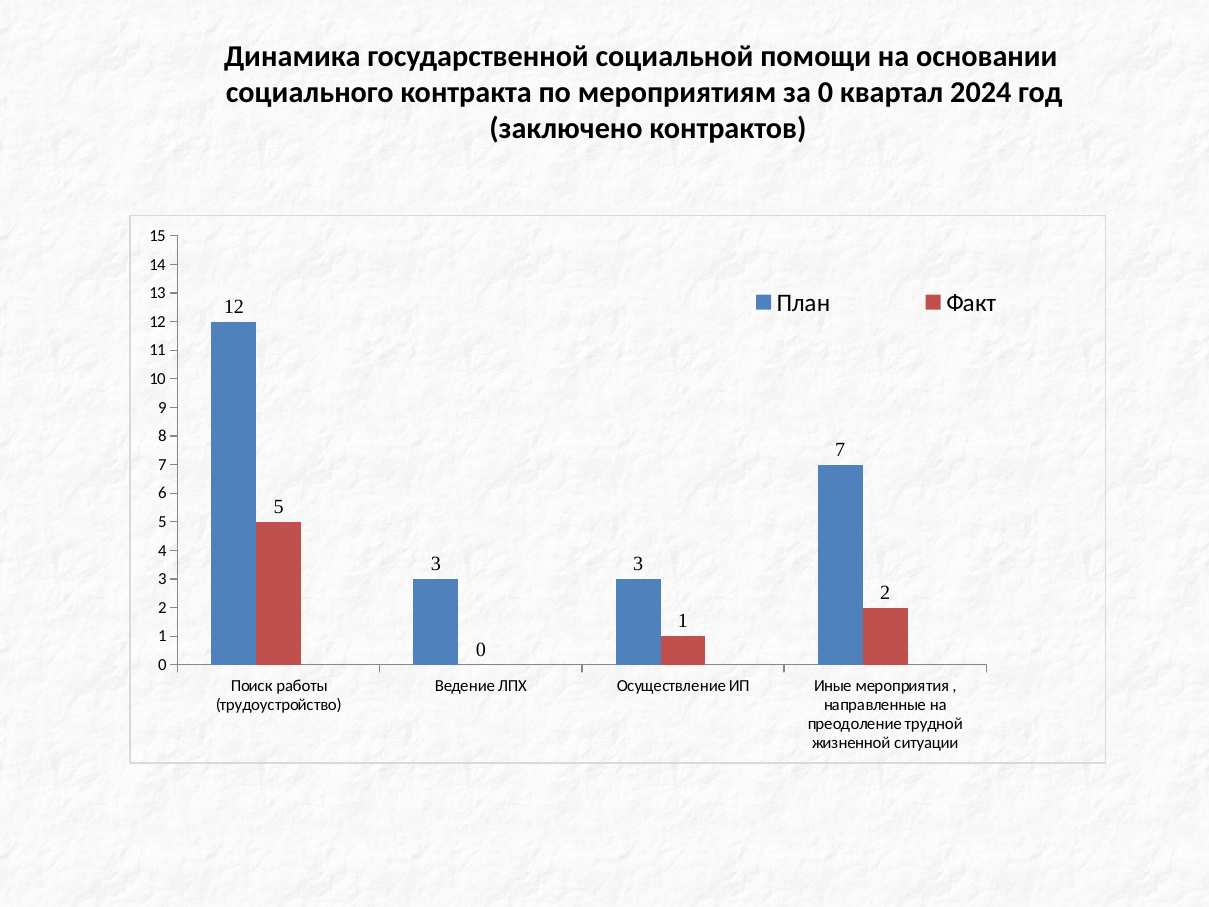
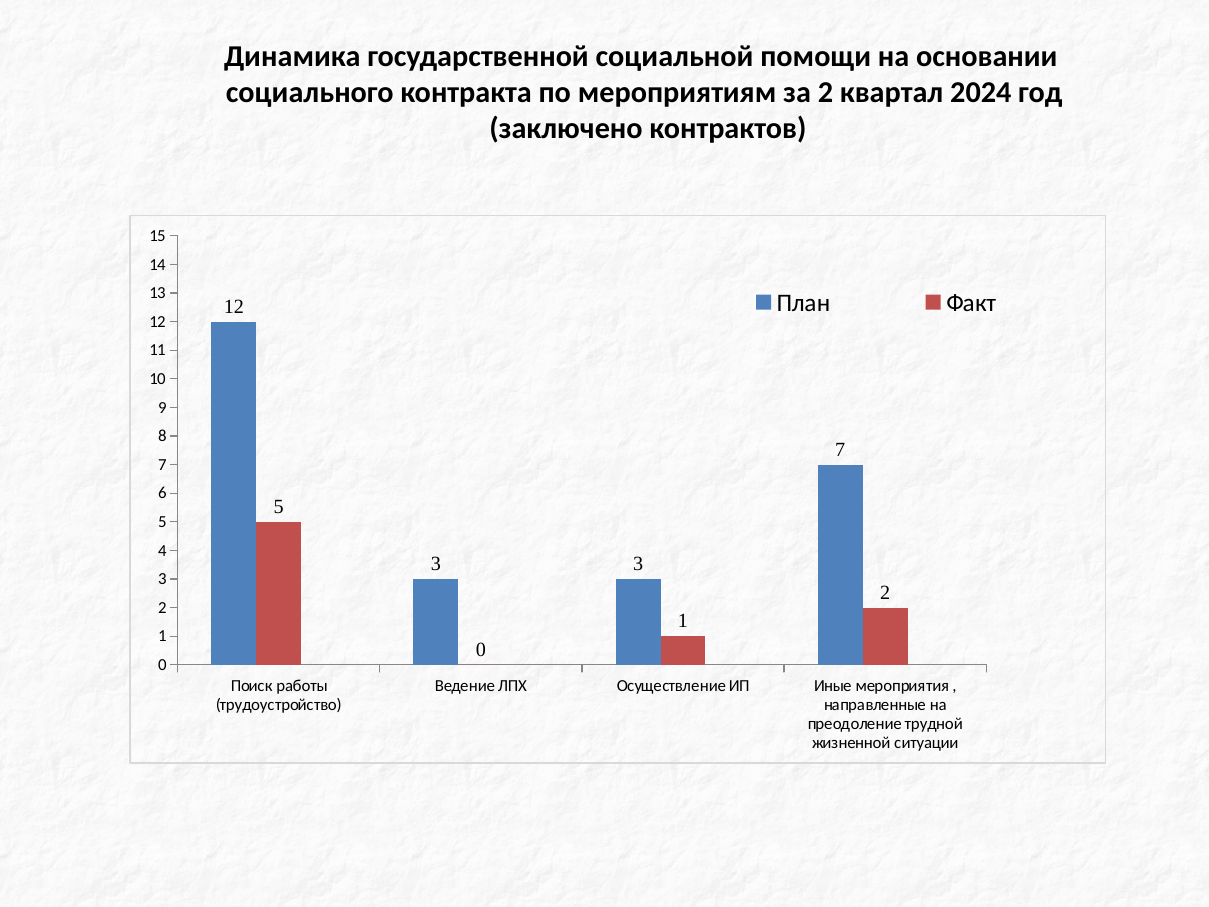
за 0: 0 -> 2 (825, 93)
